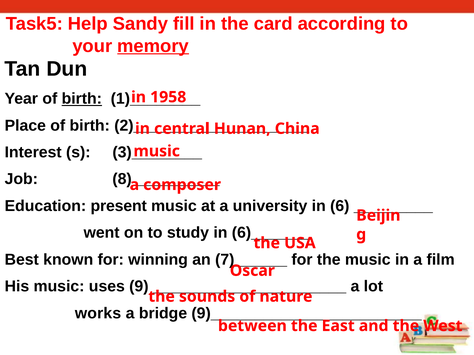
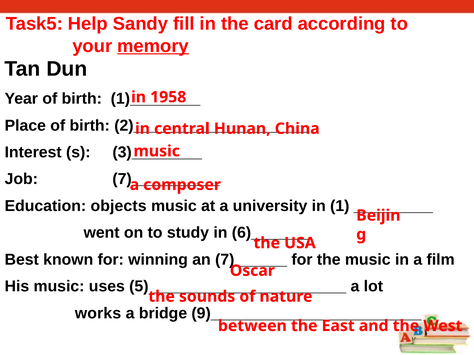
birth underline: present -> none (82, 99)
8)__________: 8)__________ -> 7)__________ (166, 179)
present: present -> objects (119, 206)
6: 6 -> 1 (340, 206)
9: 9 -> 5 (139, 287)
